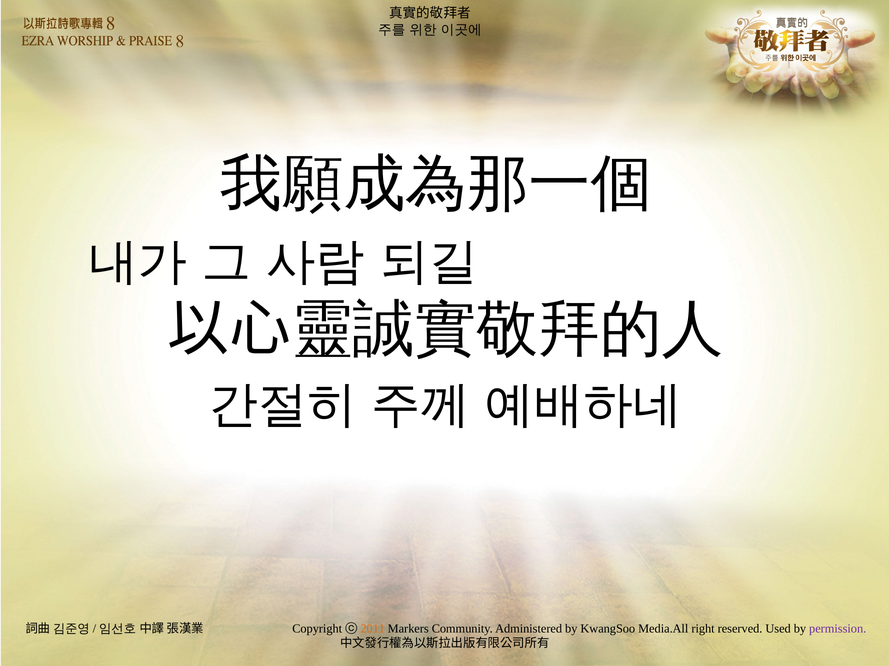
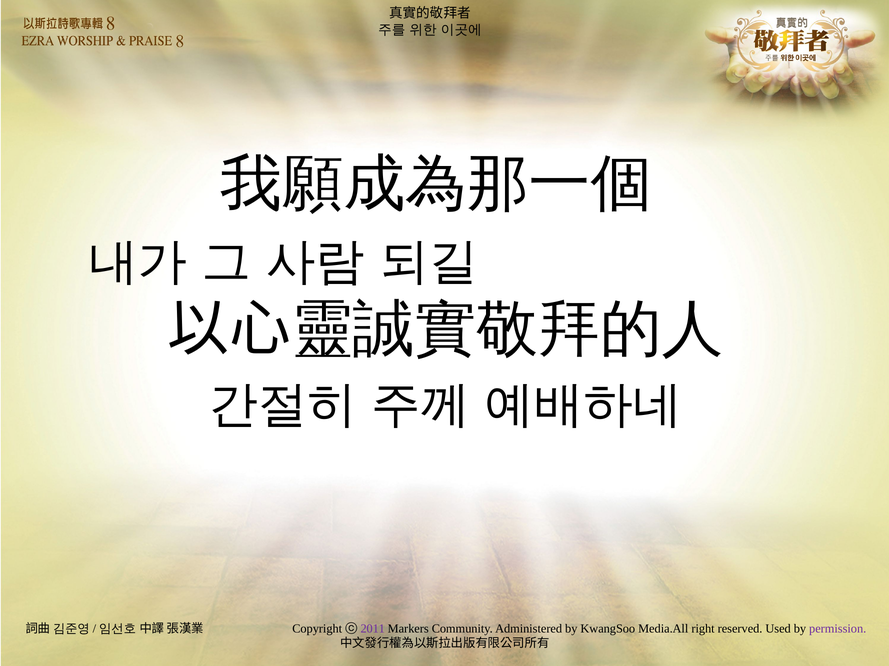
2011 colour: orange -> purple (373, 629)
